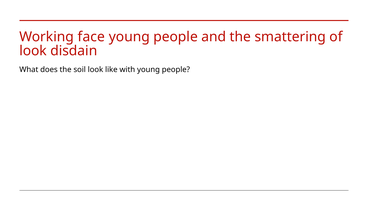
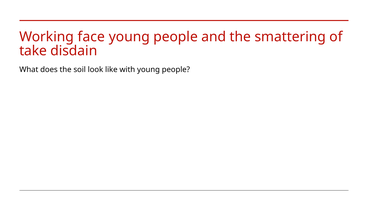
look: look -> take (33, 51)
